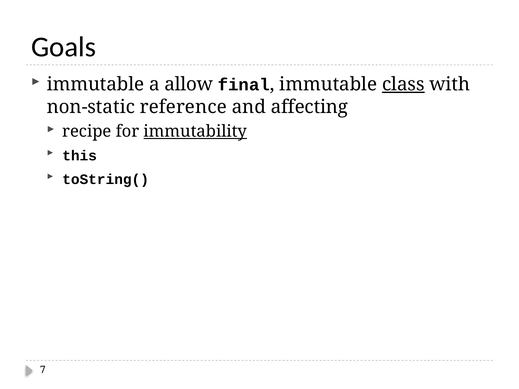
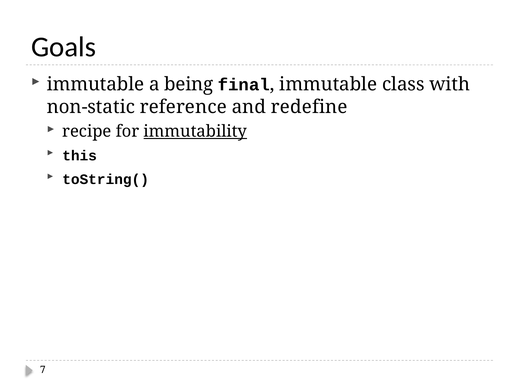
allow: allow -> being (189, 84)
class underline: present -> none (403, 84)
affecting: affecting -> redefine (309, 107)
